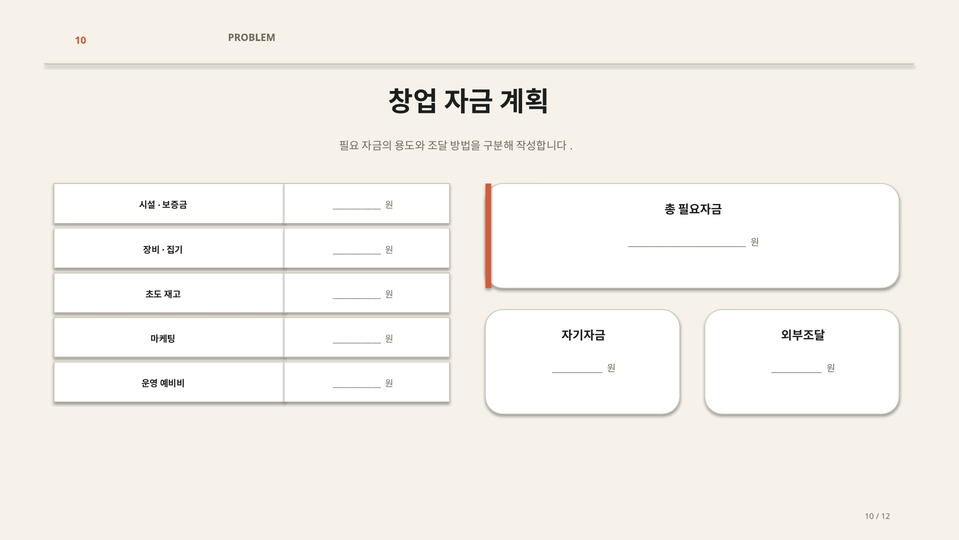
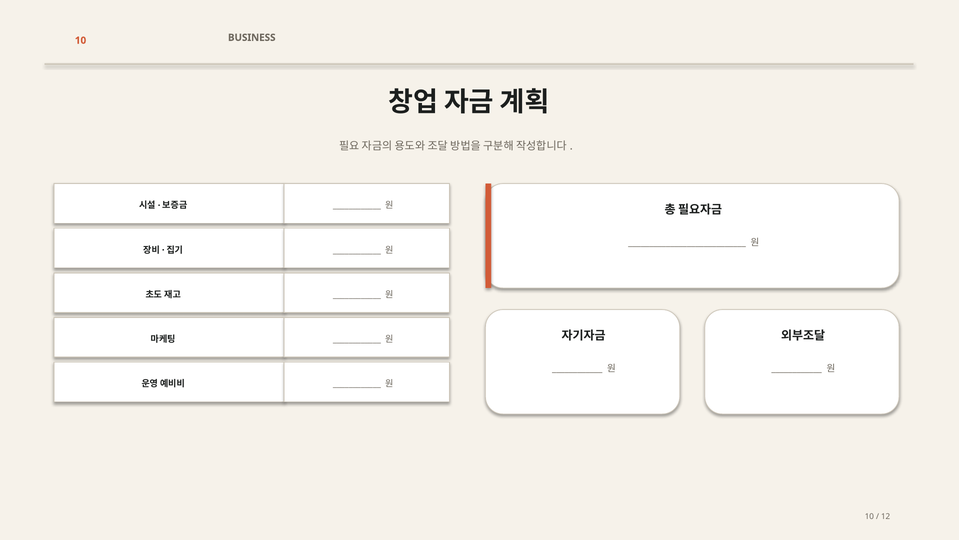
PROBLEM: PROBLEM -> BUSINESS (252, 38)
